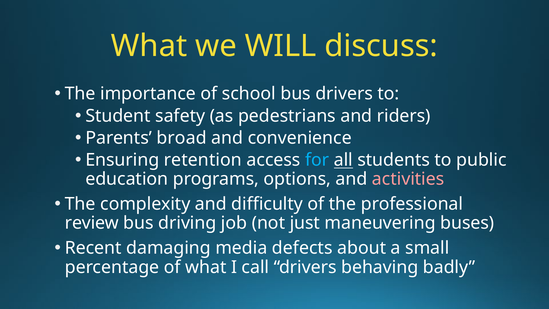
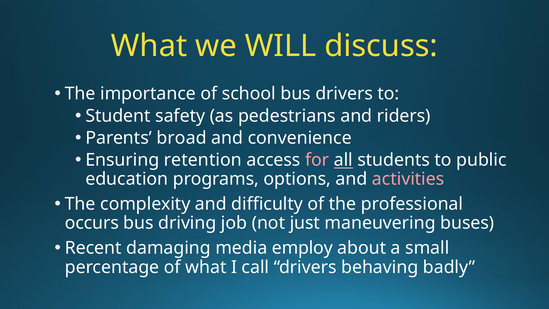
for colour: light blue -> pink (317, 160)
review: review -> occurs (92, 223)
defects: defects -> employ (302, 248)
